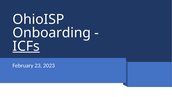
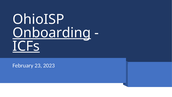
Onboarding underline: none -> present (52, 33)
